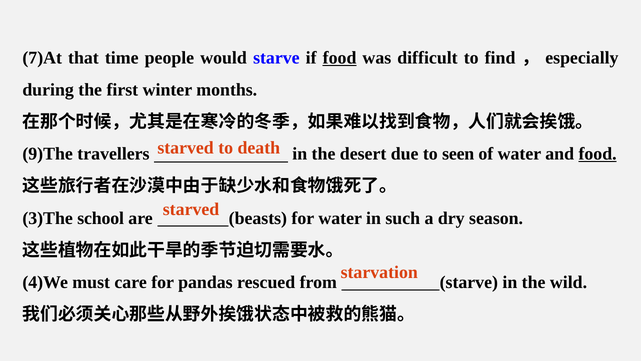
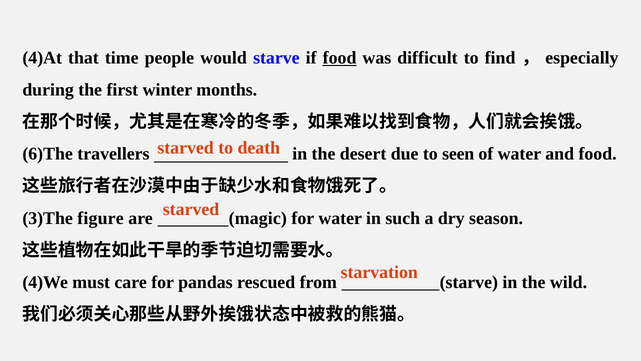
7)At: 7)At -> 4)At (42, 58)
9)The: 9)The -> 6)The (48, 154)
food underline: present -> none (598, 154)
school: school -> figure (101, 218)
beasts: beasts -> magic (258, 218)
